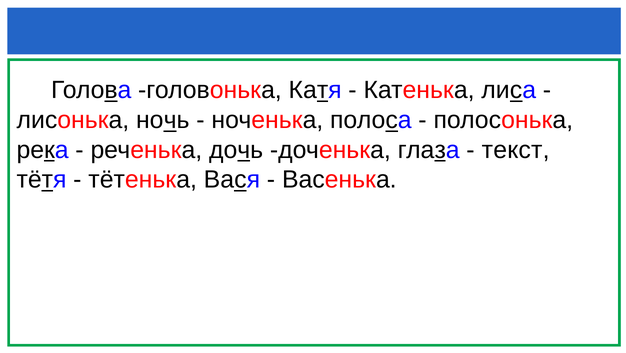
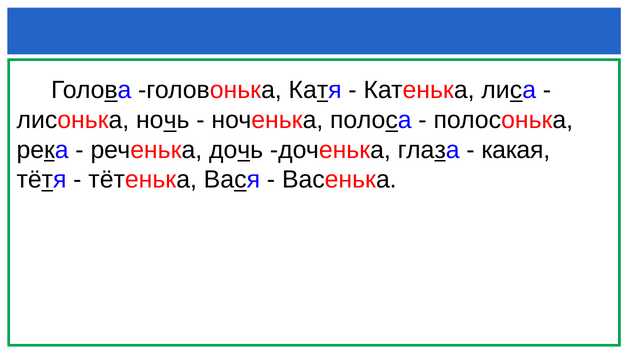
текст: текст -> какая (516, 150)
